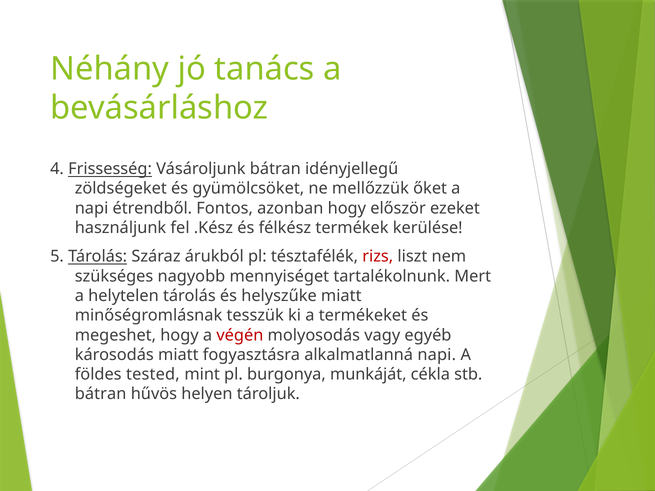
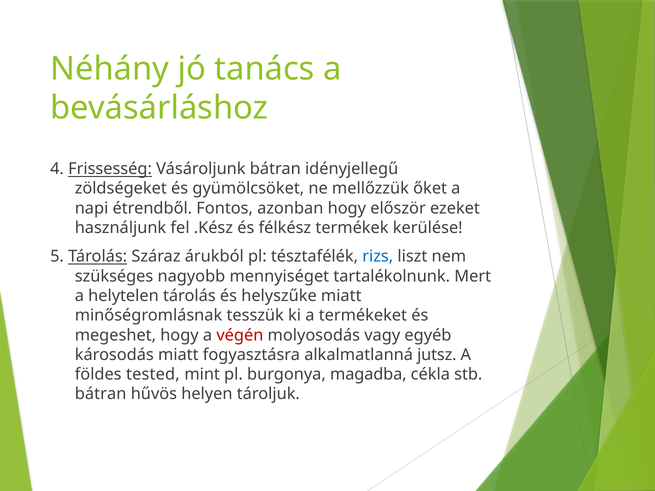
rizs colour: red -> blue (378, 257)
alkalmatlanná napi: napi -> jutsz (437, 355)
munkáját: munkáját -> magadba (368, 375)
